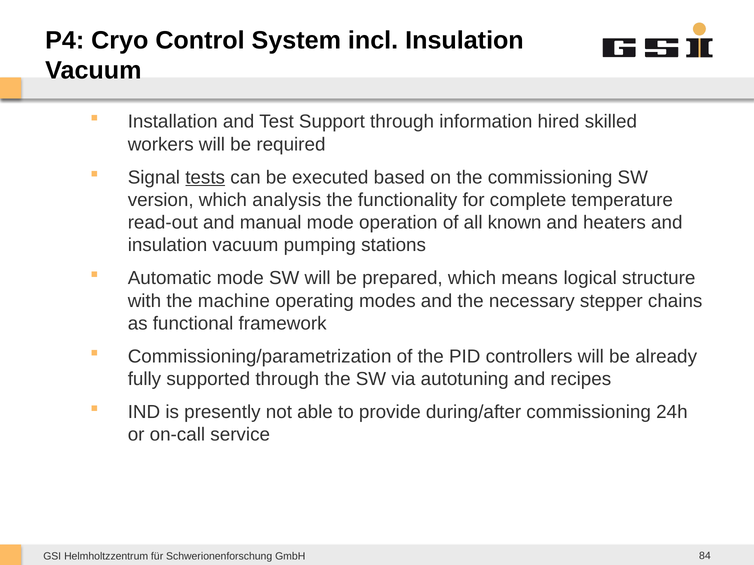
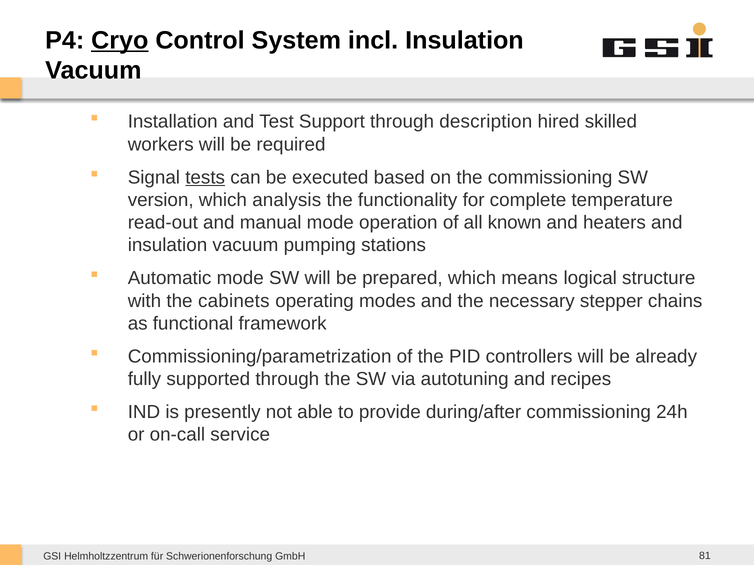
Cryo underline: none -> present (120, 40)
information: information -> description (486, 122)
machine: machine -> cabinets (234, 301)
84: 84 -> 81 (705, 556)
